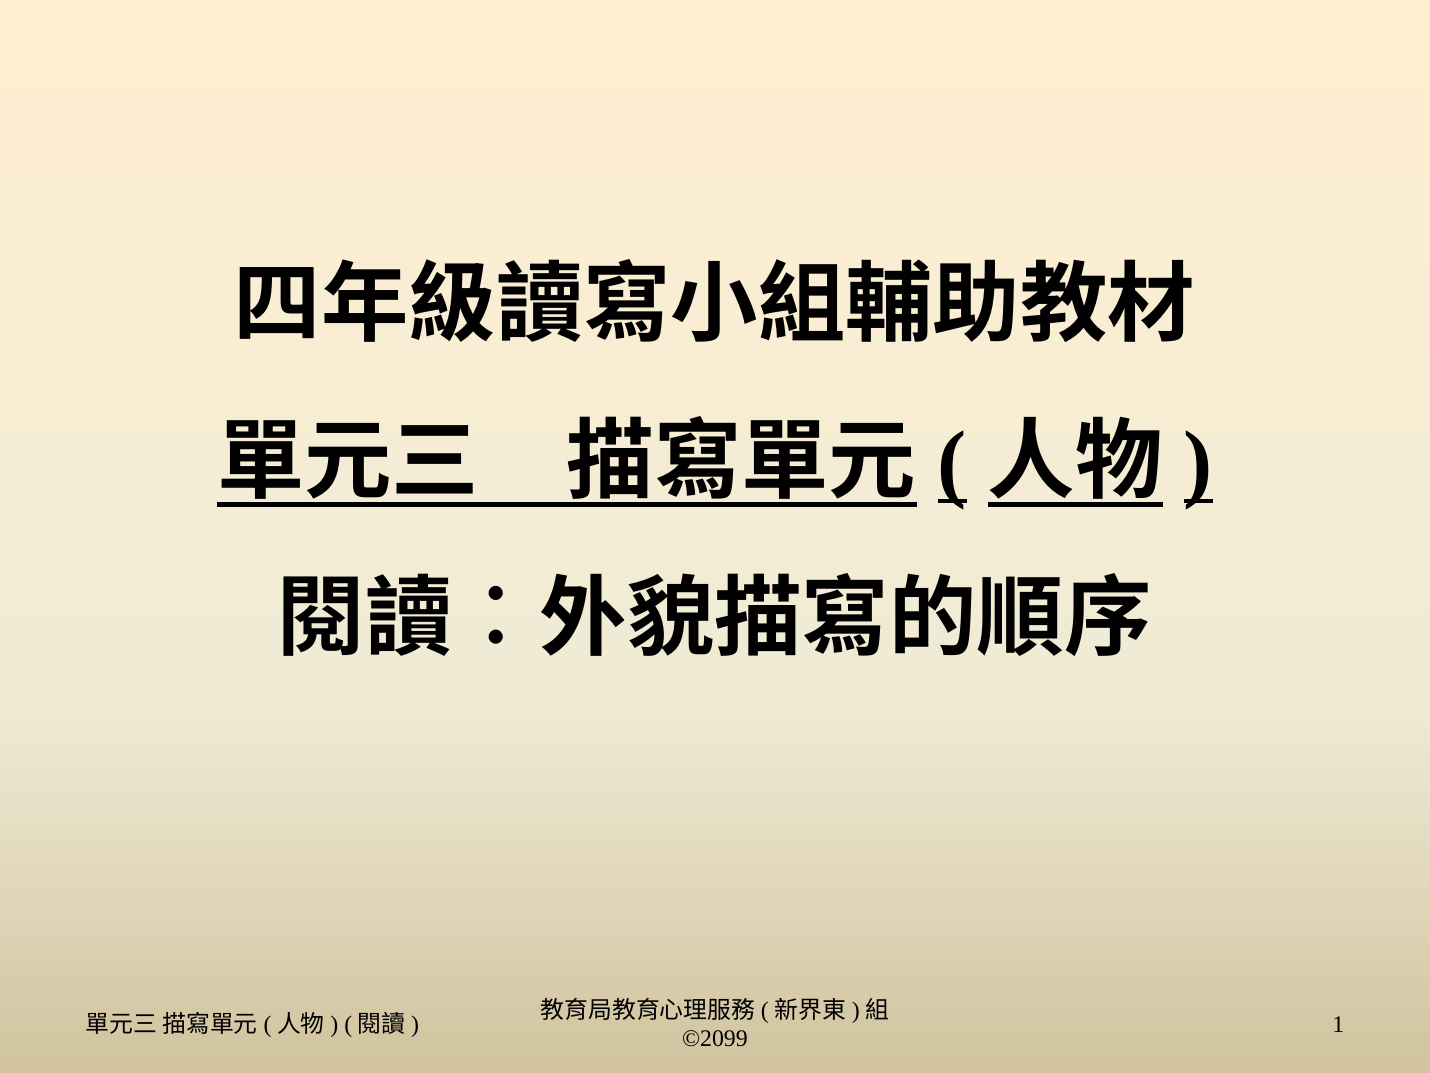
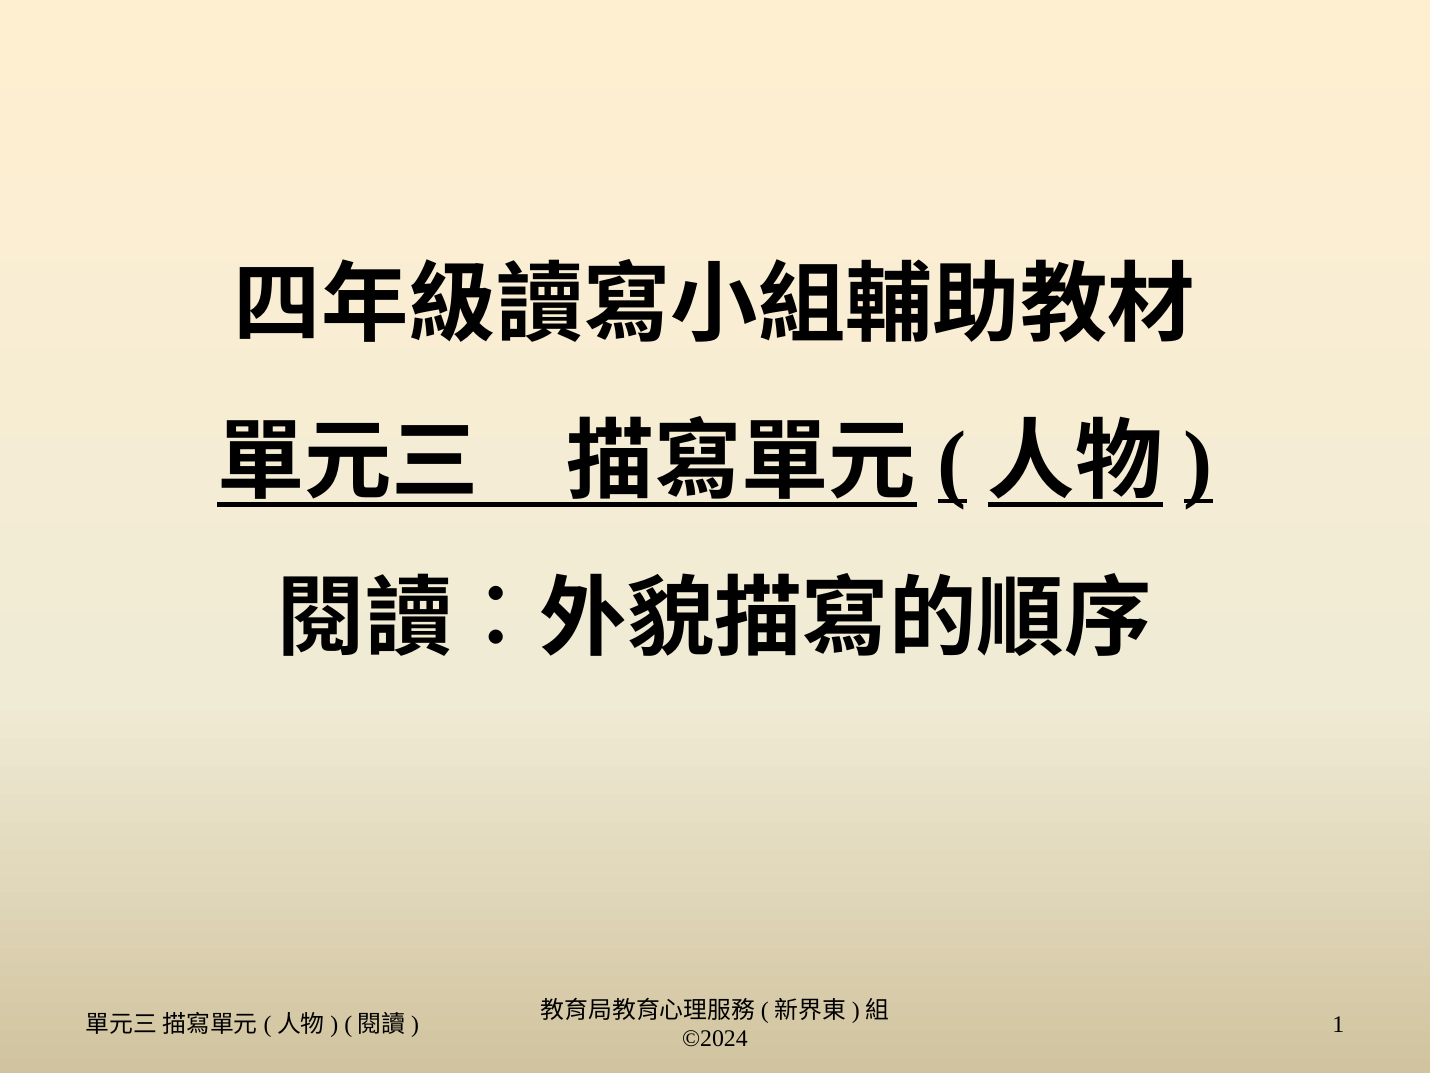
©2099: ©2099 -> ©2024 (715, 1039)
